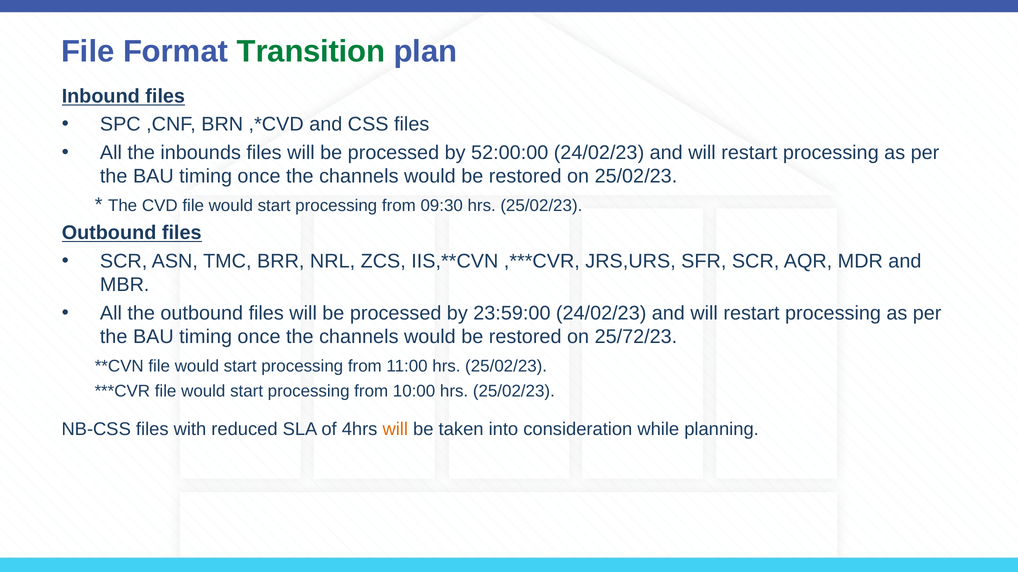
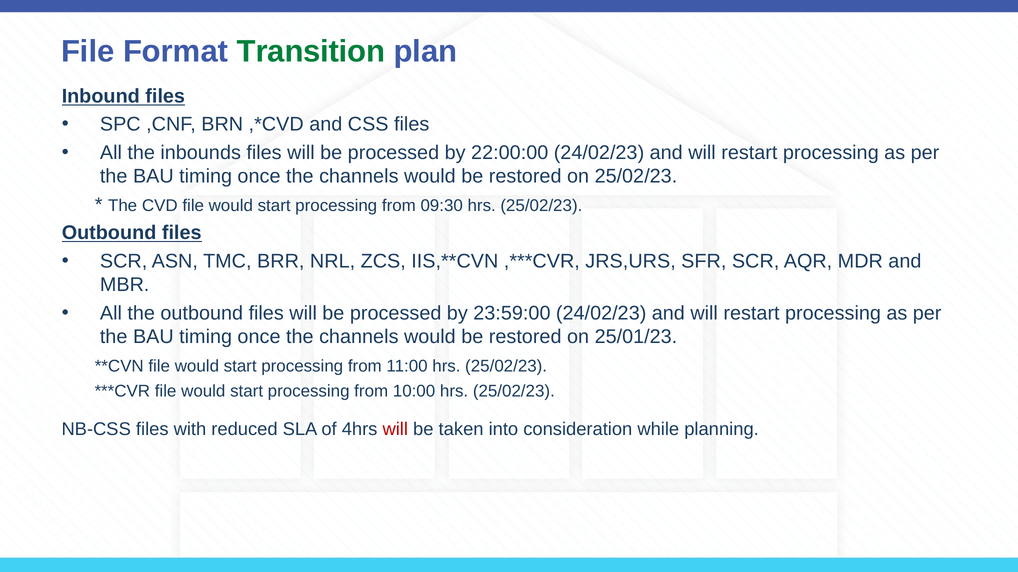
52:00:00: 52:00:00 -> 22:00:00 (510, 153)
25/72/23: 25/72/23 -> 25/01/23 (636, 337)
will colour: orange -> red (395, 430)
